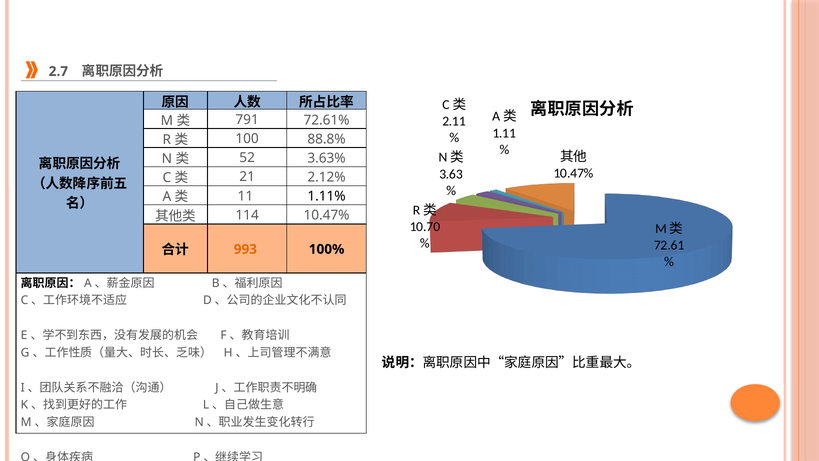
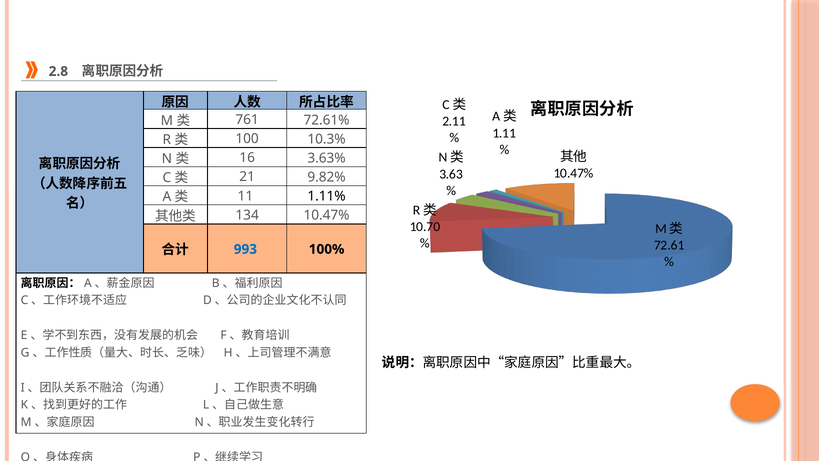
2.7: 2.7 -> 2.8 (58, 71)
791: 791 -> 761 (247, 120)
88.8%: 88.8% -> 10.3% (327, 139)
52: 52 -> 16 (247, 158)
2.12%: 2.12% -> 9.82% (327, 177)
114: 114 -> 134 (247, 215)
993 colour: orange -> blue (245, 249)
